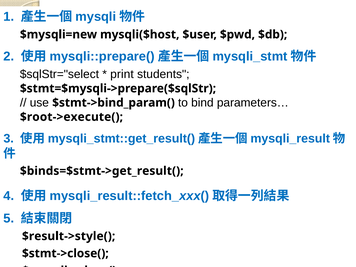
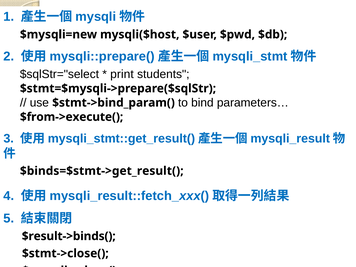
$root->execute(: $root->execute( -> $from->execute( (72, 117)
$result->style(: $result->style( -> $result->binds( (69, 236)
